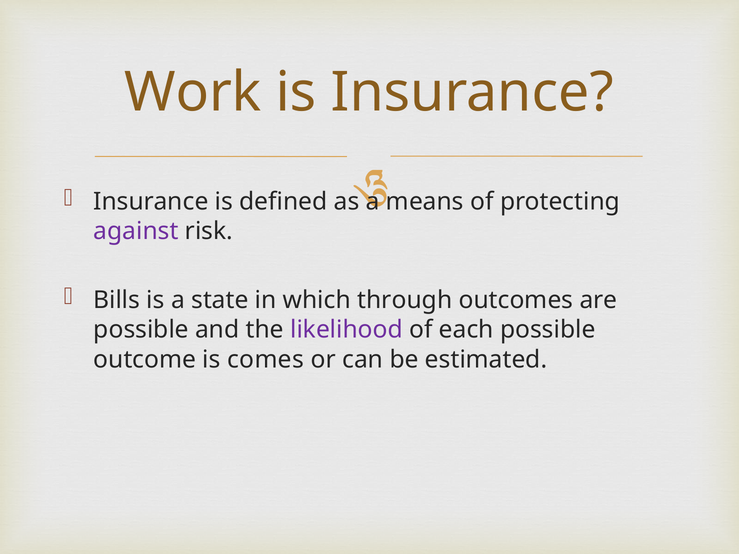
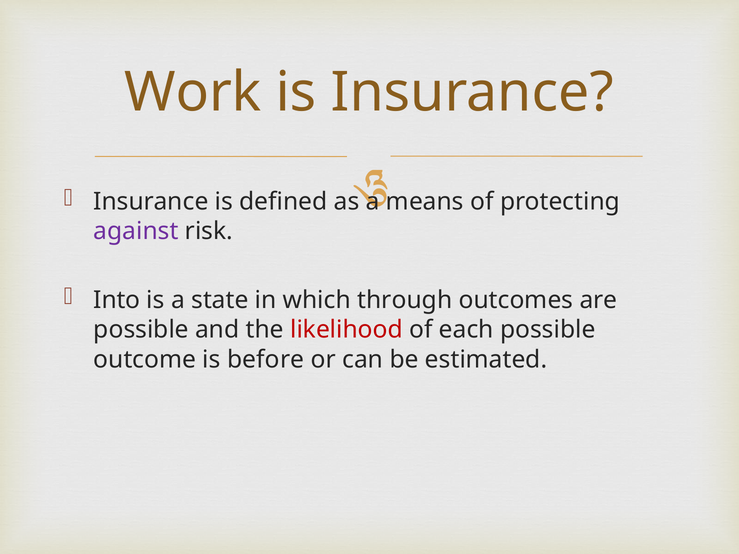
Bills: Bills -> Into (117, 300)
likelihood colour: purple -> red (346, 330)
comes: comes -> before (266, 360)
